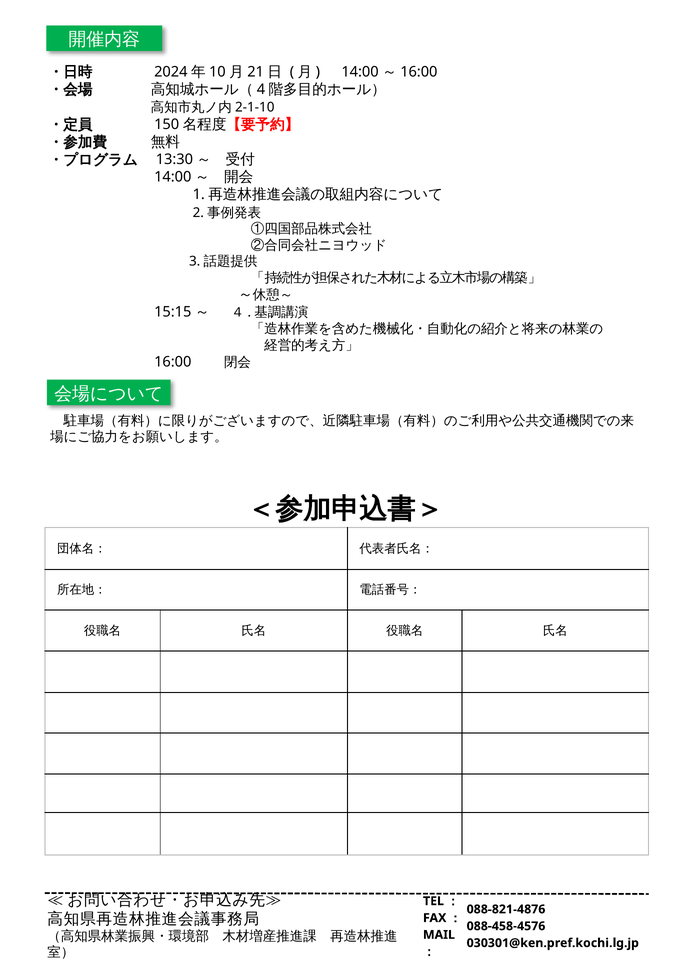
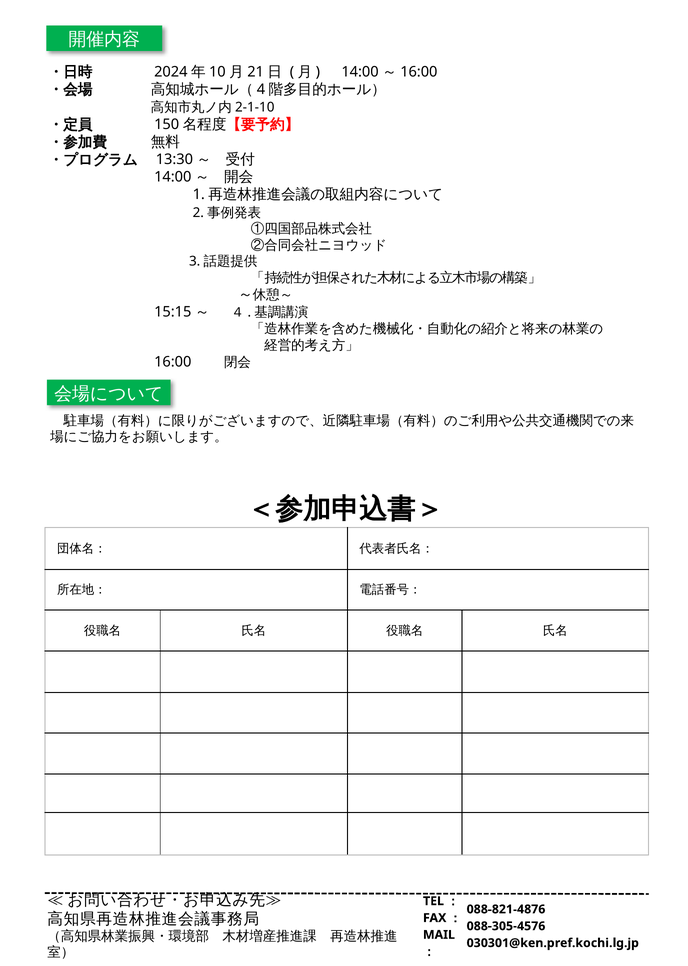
088-458-4576: 088-458-4576 -> 088-305-4576 (506, 925)
